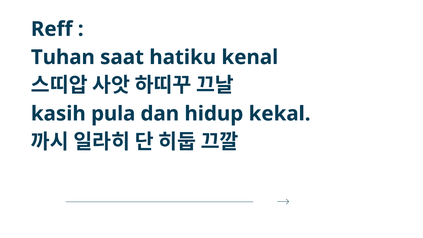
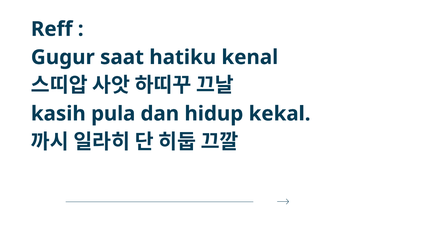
Tuhan: Tuhan -> Gugur (63, 57)
